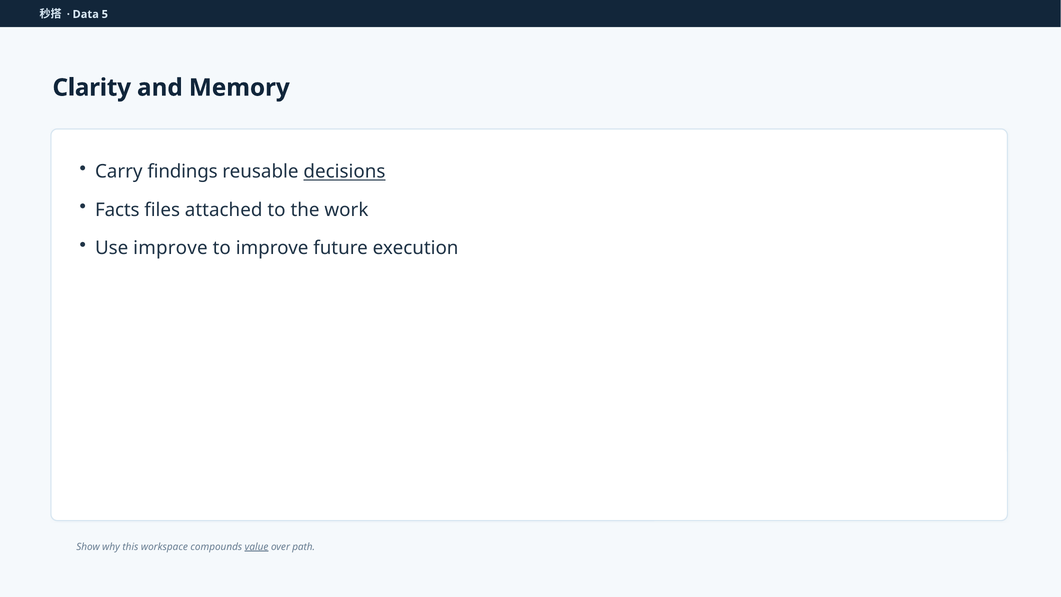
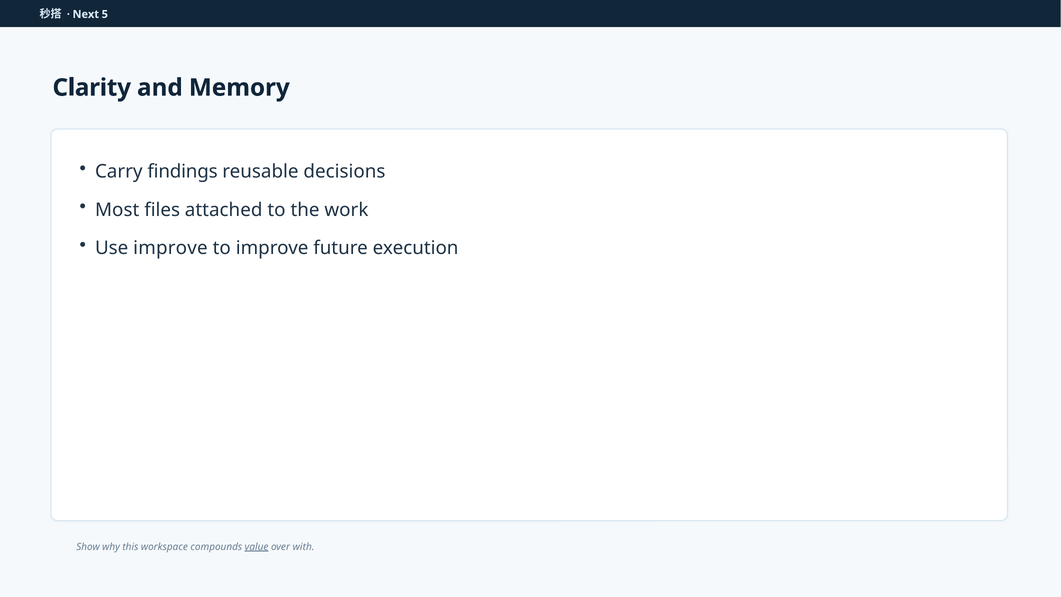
Data: Data -> Next (86, 14)
decisions underline: present -> none (344, 172)
Facts: Facts -> Most (117, 210)
path: path -> with (304, 547)
